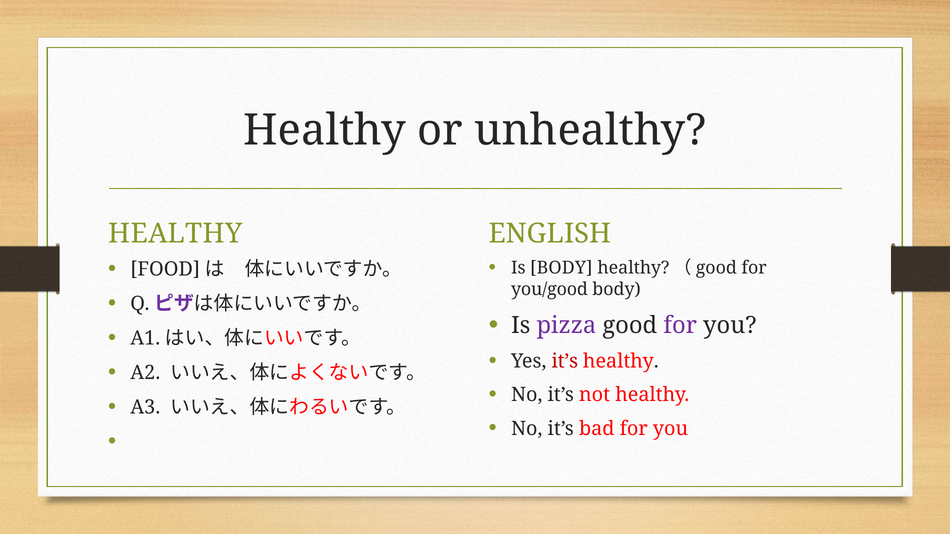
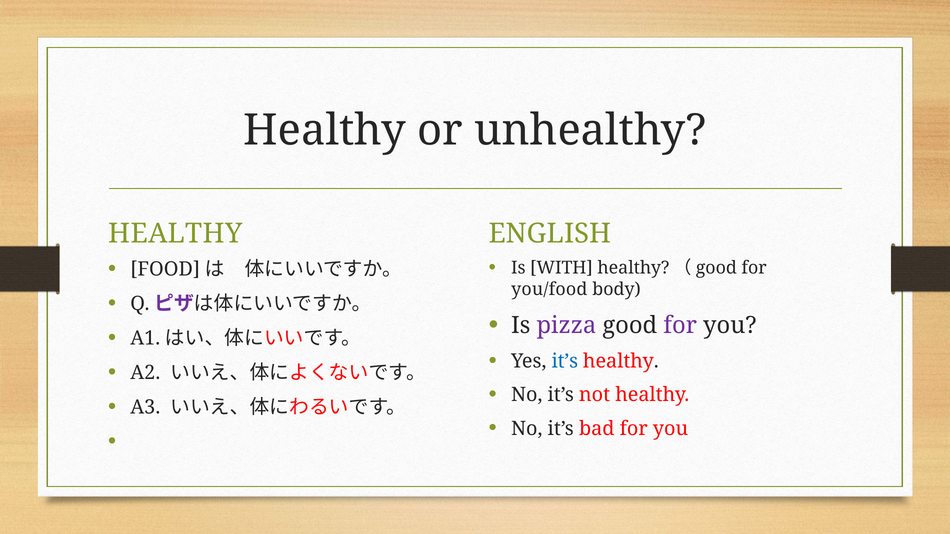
Is BODY: BODY -> WITH (561, 268)
you/good: you/good -> you/food (549, 290)
it’s colour: red -> blue (565, 361)
